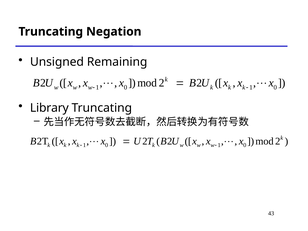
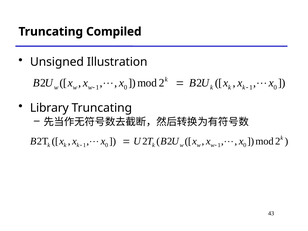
Negation: Negation -> Compiled (114, 32)
Remaining: Remaining -> Illustration (117, 62)
